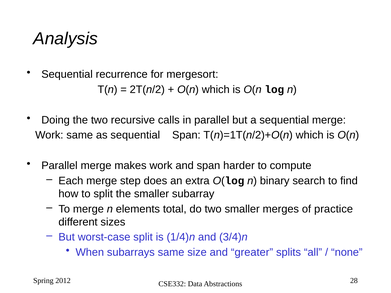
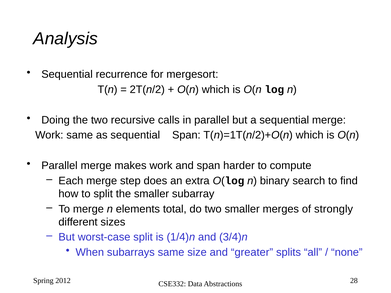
practice: practice -> strongly (334, 209)
